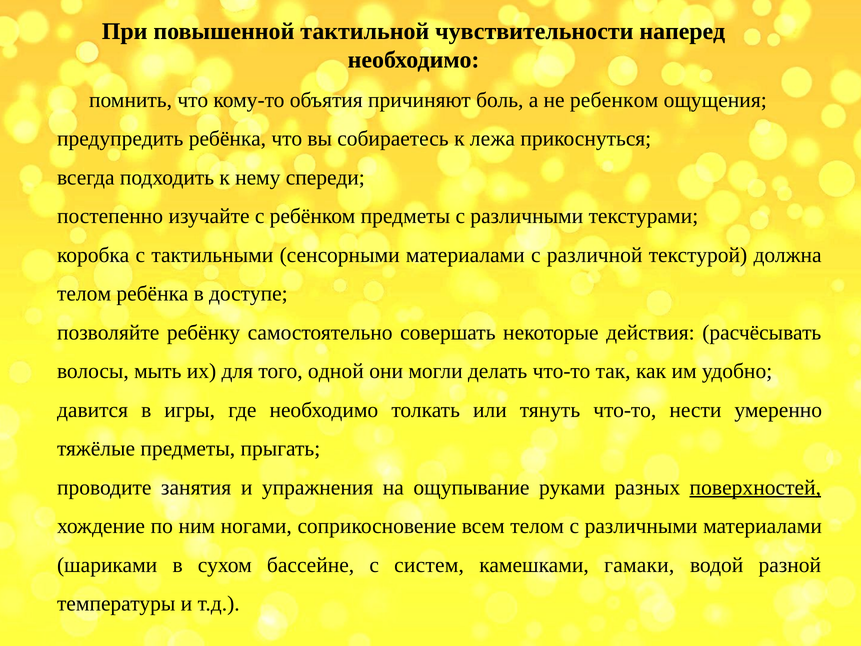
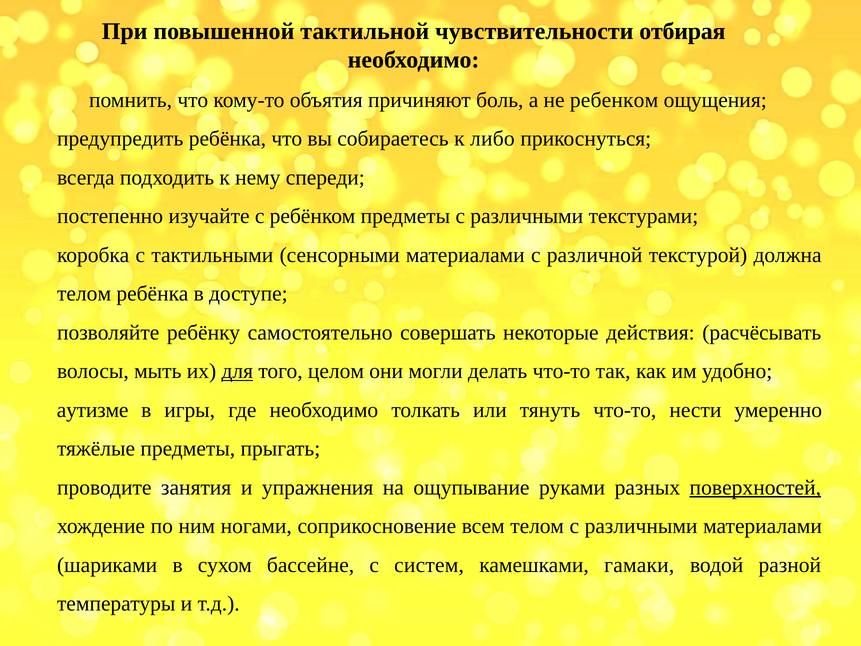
наперед: наперед -> отбирая (682, 31)
лежа: лежа -> либо (492, 139)
для underline: none -> present (237, 371)
одной: одной -> целом (336, 371)
давится: давится -> аутизме (93, 410)
